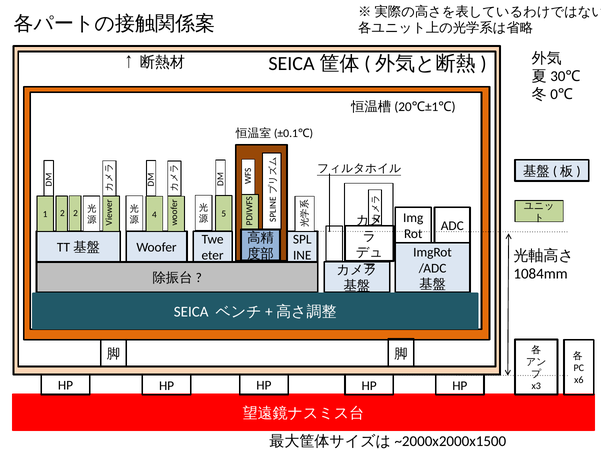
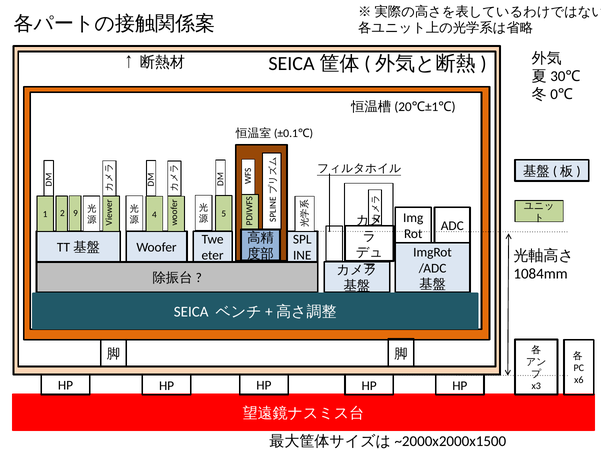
2 2: 2 -> 9 (76, 214)
